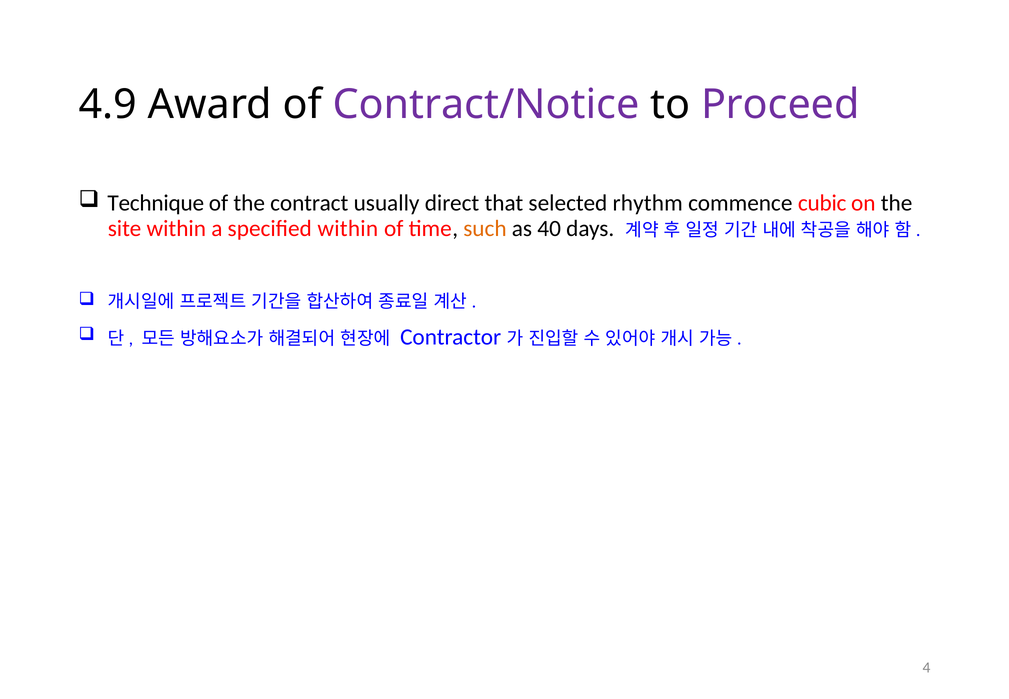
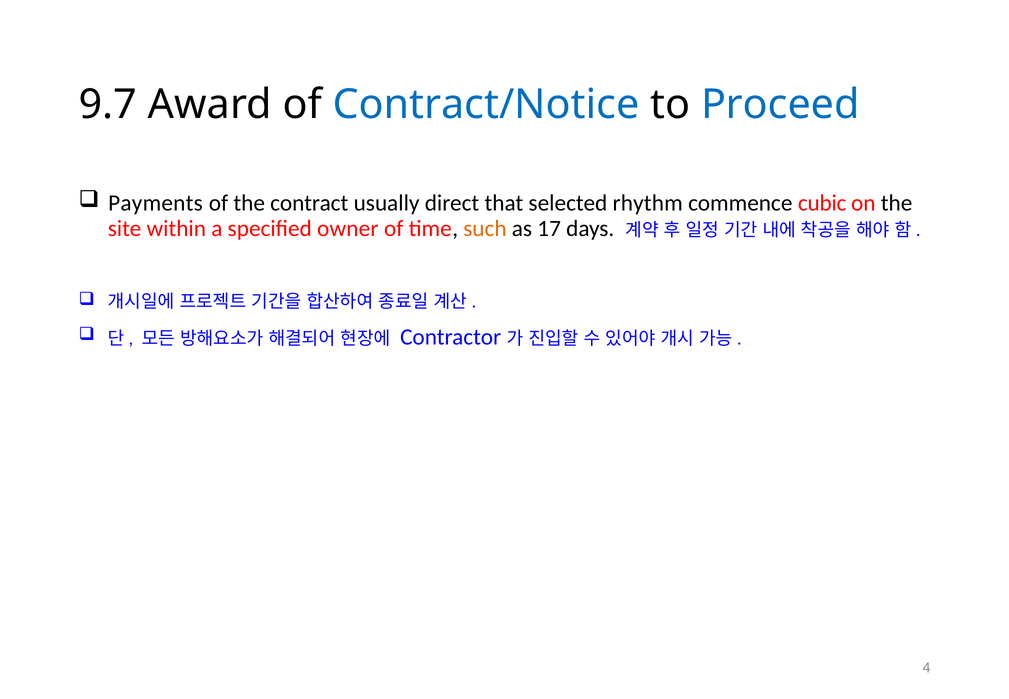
4.9: 4.9 -> 9.7 (108, 104)
Contract/Notice colour: purple -> blue (486, 104)
Proceed colour: purple -> blue (780, 104)
Technique: Technique -> Payments (156, 203)
specified within: within -> owner (348, 228)
40: 40 -> 17 (549, 228)
